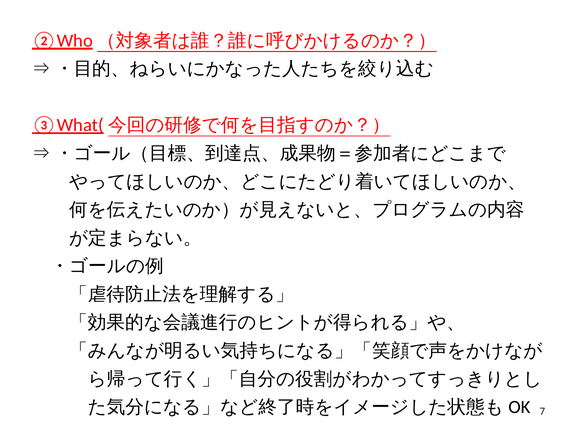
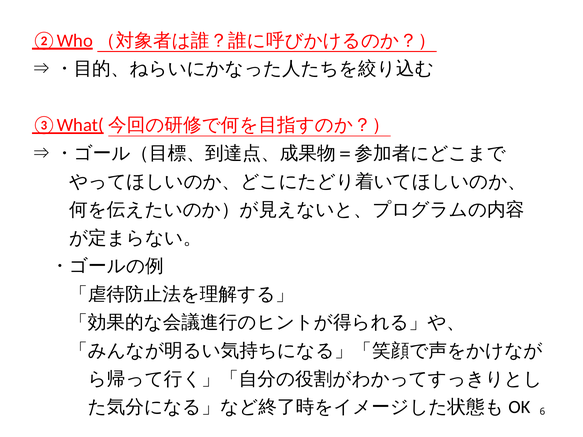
7: 7 -> 6 (542, 412)
